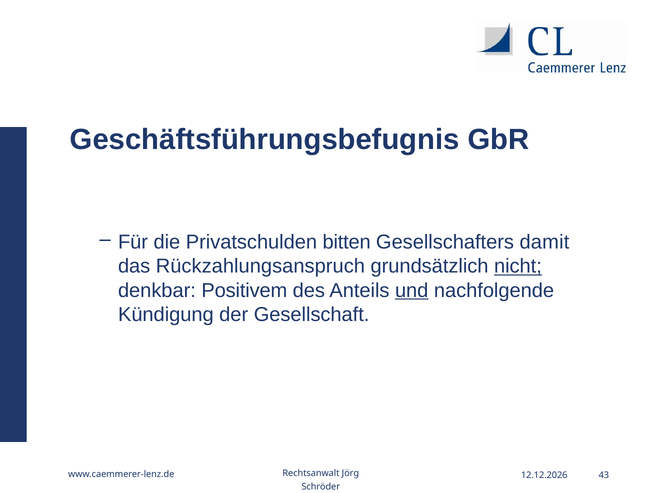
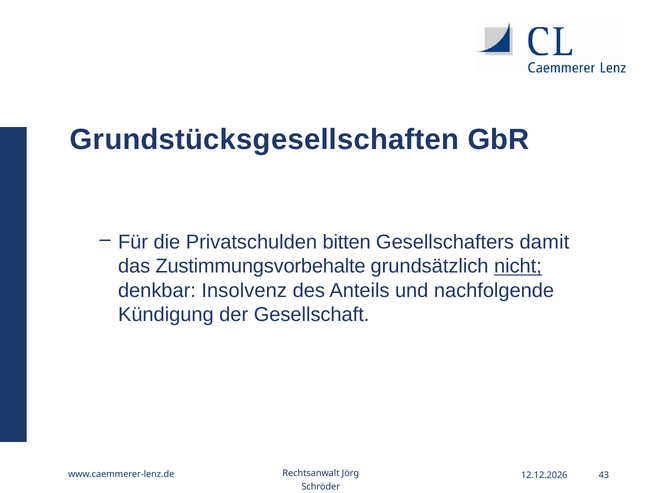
Geschäftsführungsbefugnis: Geschäftsführungsbefugnis -> Grundstücksgesellschaften (265, 140)
Rückzahlungsanspruch: Rückzahlungsanspruch -> Zustimmungsvorbehalte (261, 266)
Positivem: Positivem -> Insolvenz (244, 290)
und underline: present -> none (412, 290)
